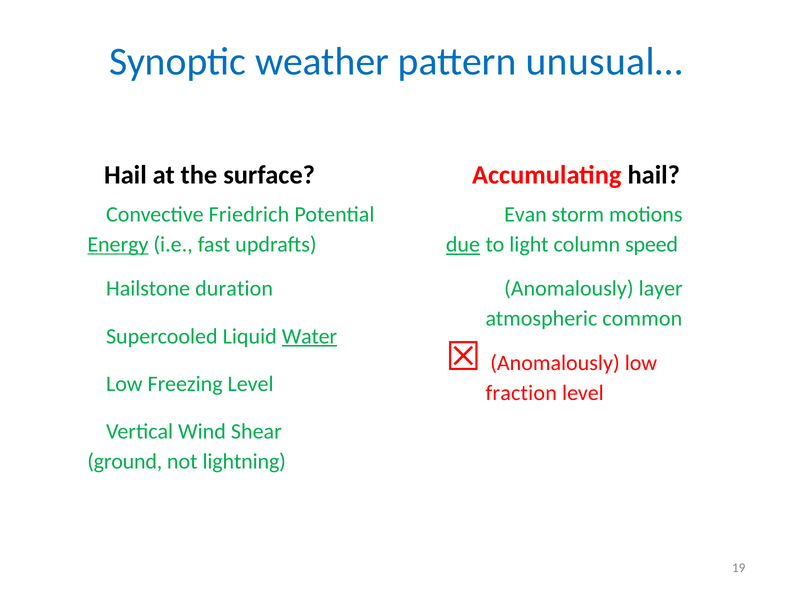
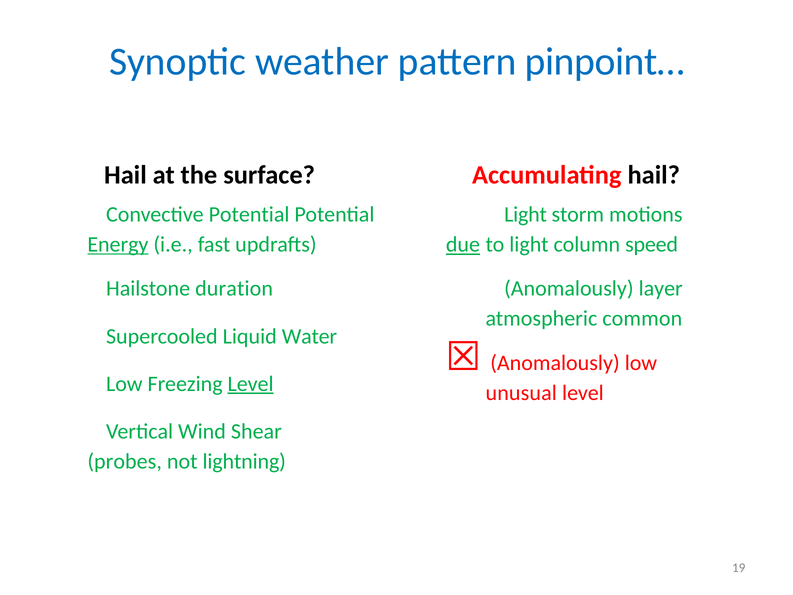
unusual…: unusual… -> pinpoint… (605, 62)
Convective Friedrich: Friedrich -> Potential (249, 215)
Evan: Evan -> Light (526, 215)
Water underline: present -> none (309, 336)
Level underline: none -> present (251, 384)
fraction: fraction -> unusual (521, 393)
ground: ground -> probes (125, 461)
